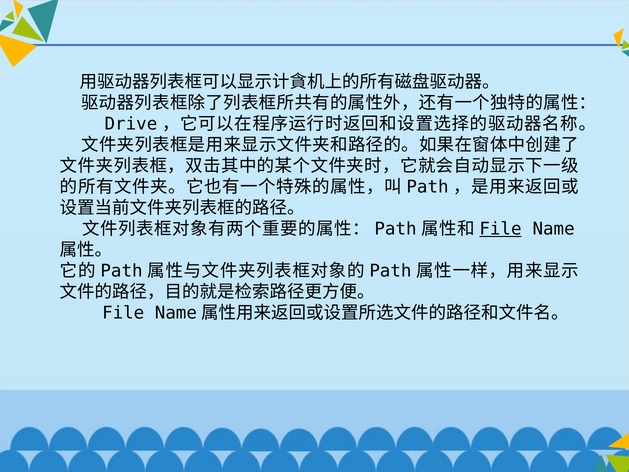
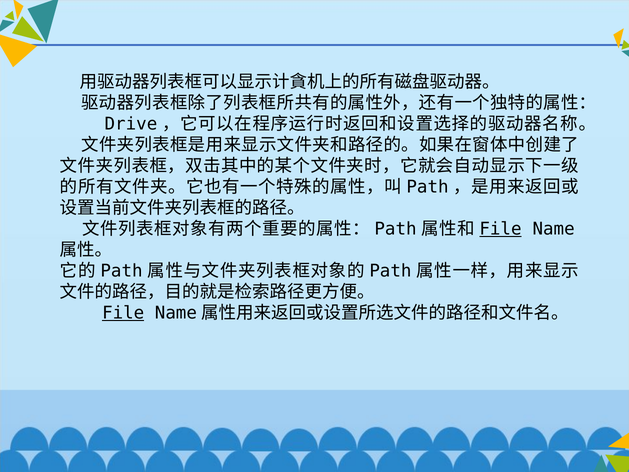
File underline: none -> present (123, 313)
